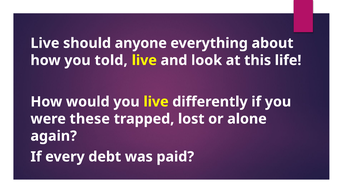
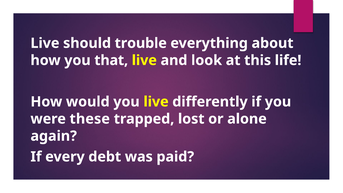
anyone: anyone -> trouble (141, 43)
told: told -> that (111, 60)
